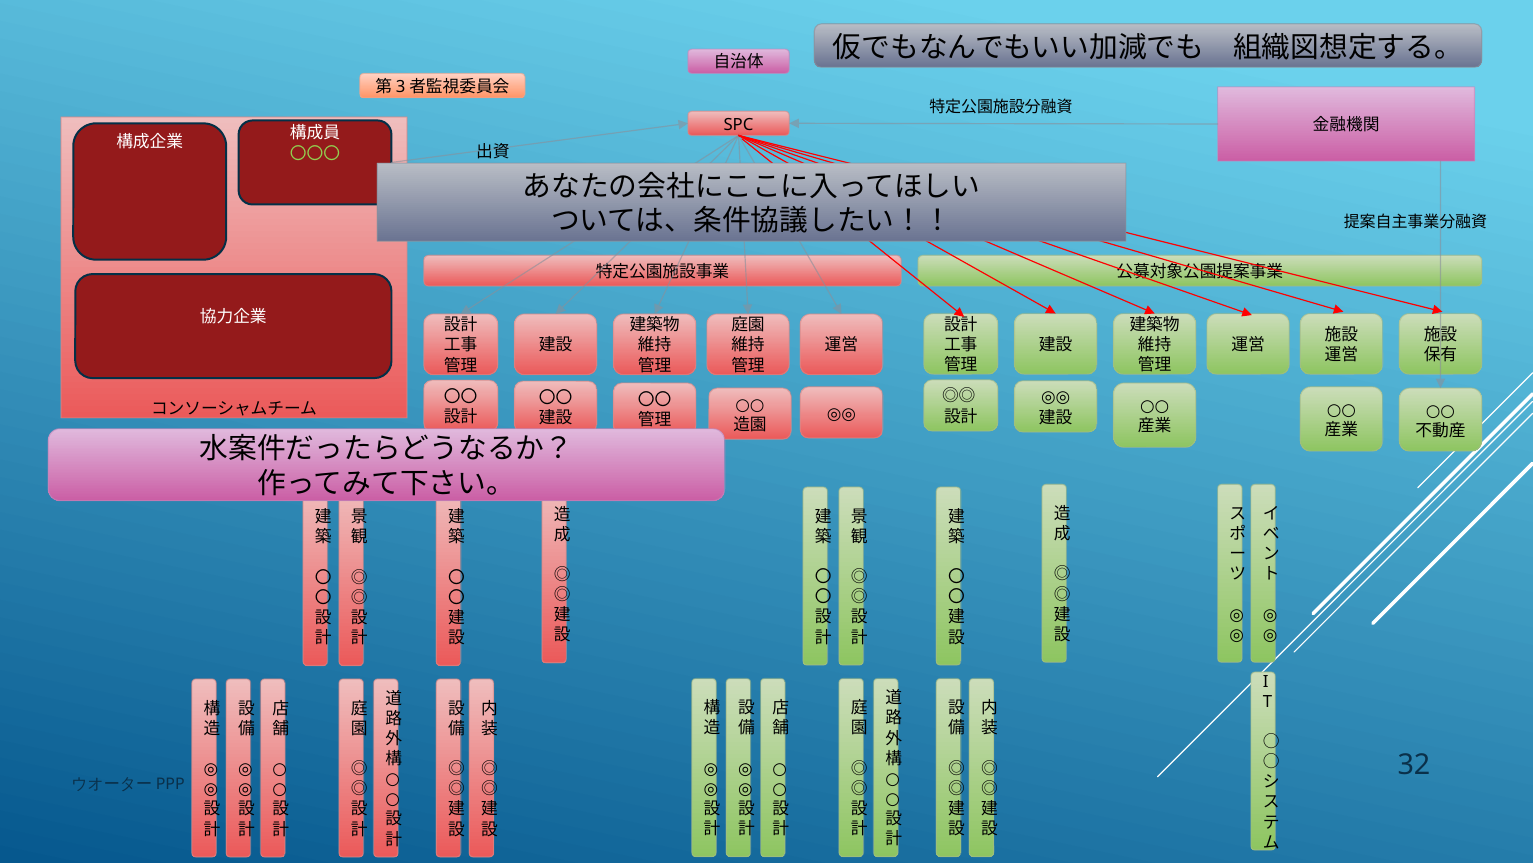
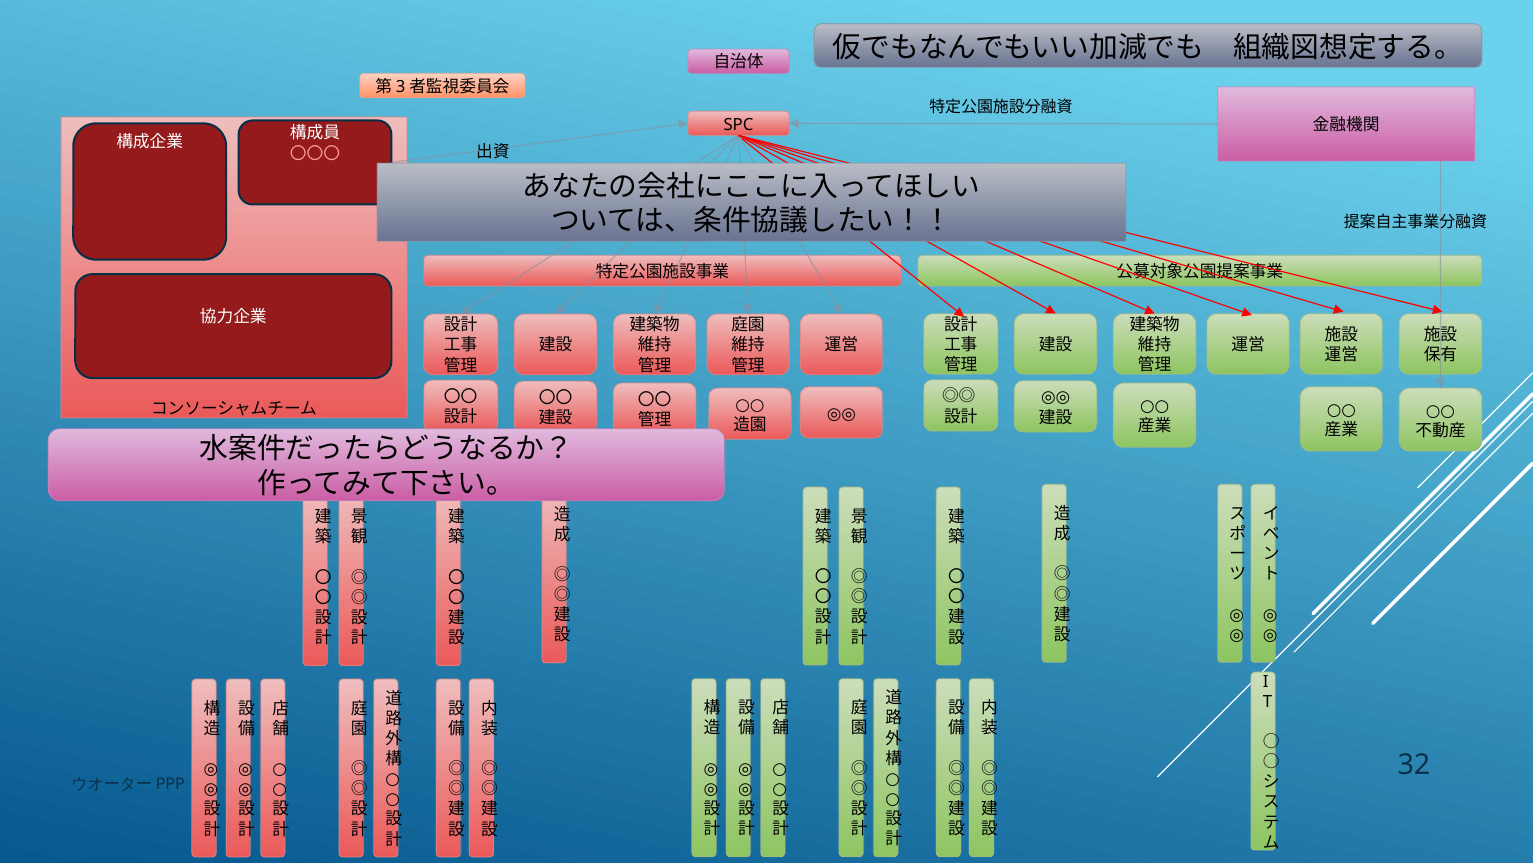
〇〇〇 colour: light green -> pink (315, 153)
